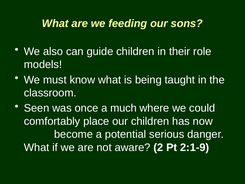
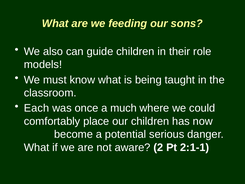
Seen: Seen -> Each (37, 108)
2:1-9: 2:1-9 -> 2:1-1 (195, 147)
